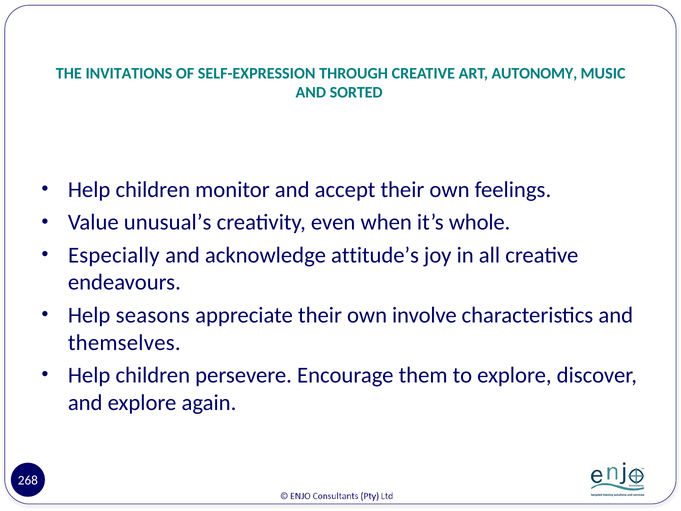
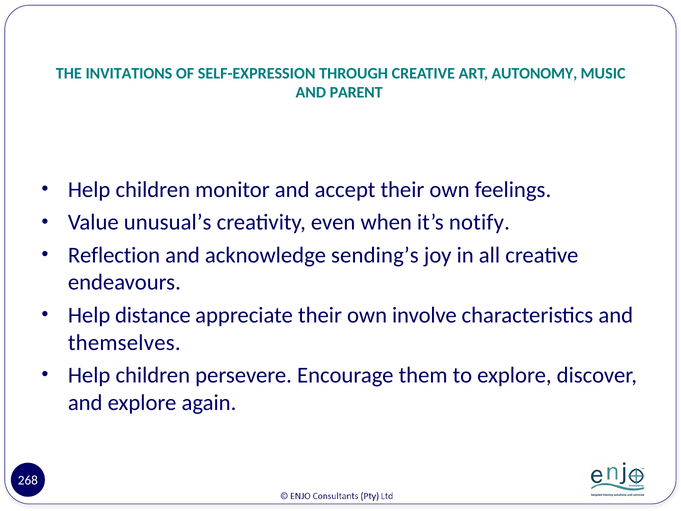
SORTED: SORTED -> PARENT (356, 92)
whole: whole -> notify (479, 222)
Especially: Especially -> Reflection (114, 255)
attitude’s: attitude’s -> sending’s (375, 255)
seasons: seasons -> distance (153, 315)
